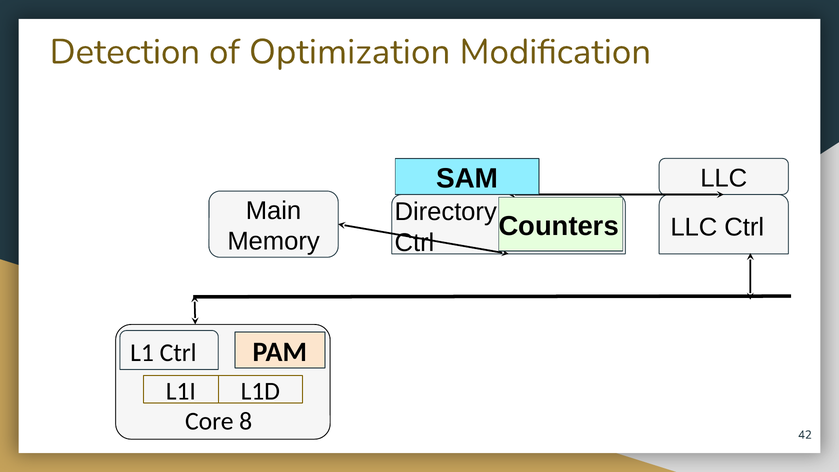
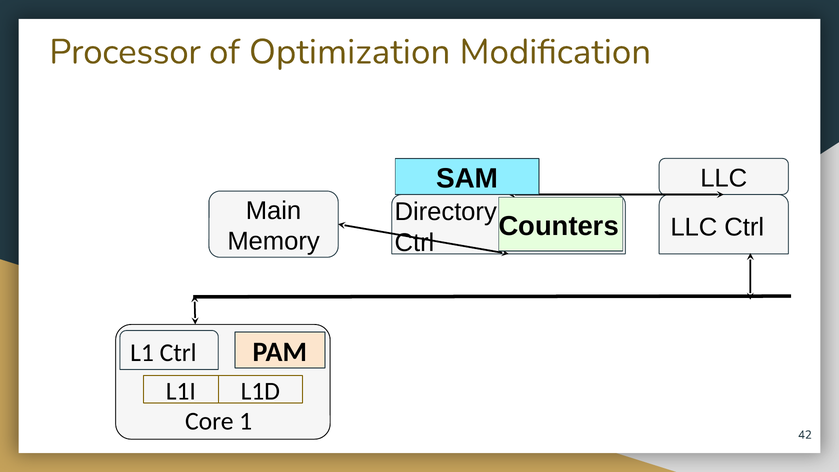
Detection: Detection -> Processor (125, 52)
8: 8 -> 1 (246, 421)
